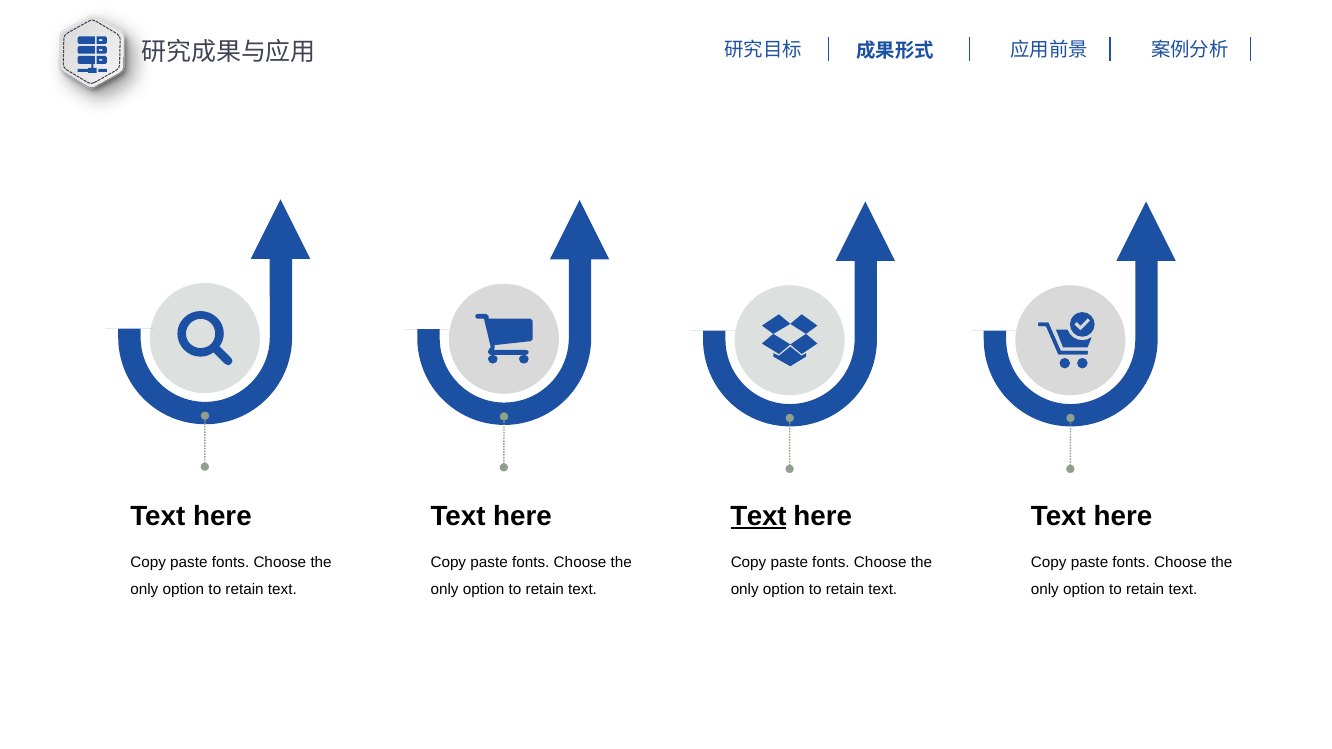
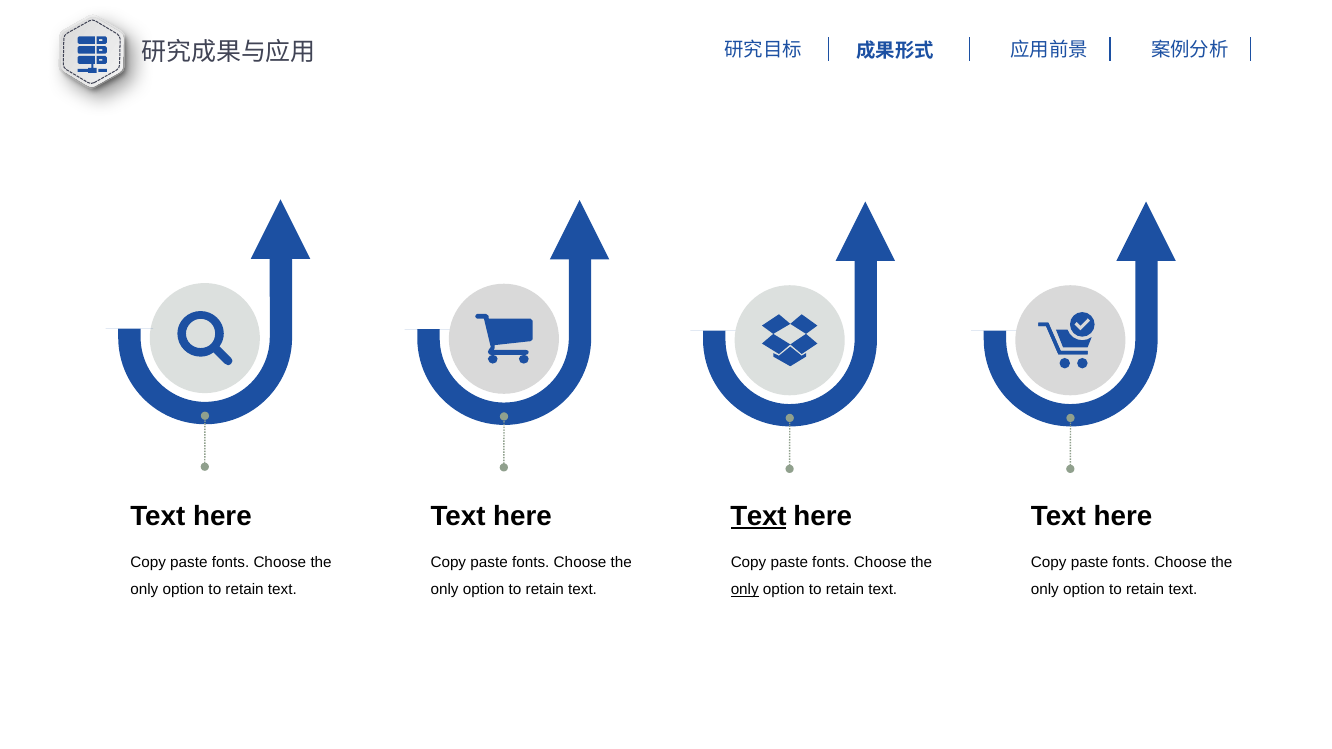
only underline: none -> present (745, 590)
